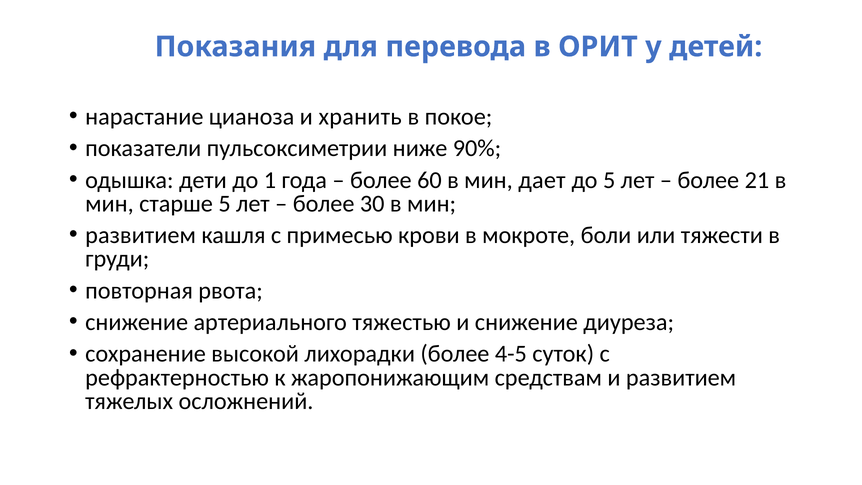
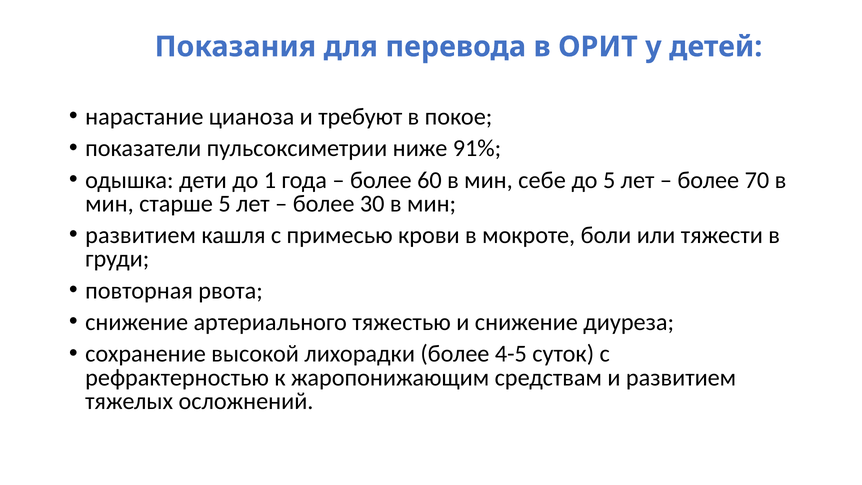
хранить: хранить -> требуют (360, 117)
90%: 90% -> 91% (477, 148)
дает: дает -> себе (542, 180)
21: 21 -> 70 (757, 180)
